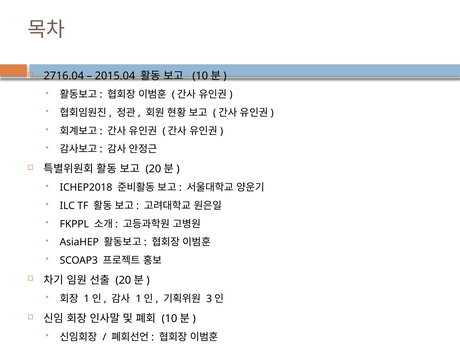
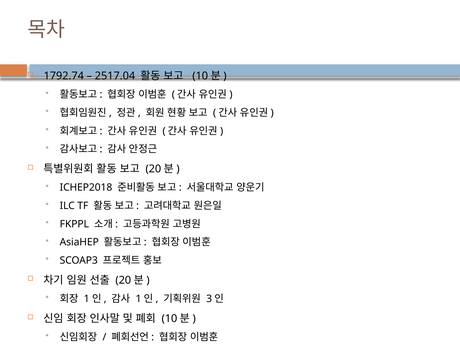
2716.04: 2716.04 -> 1792.74 (64, 76)
2015.04: 2015.04 -> 2517.04 (115, 76)
